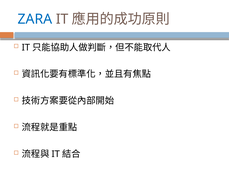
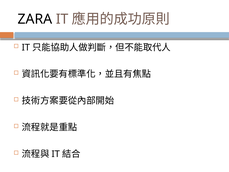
ZARA colour: blue -> black (35, 19)
